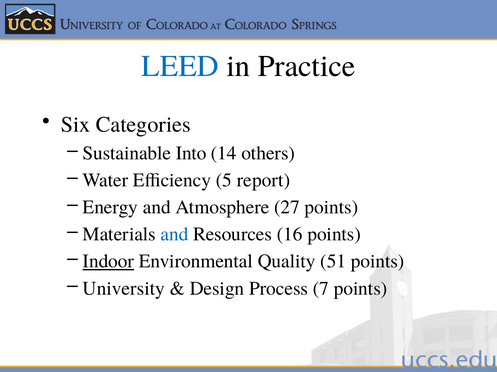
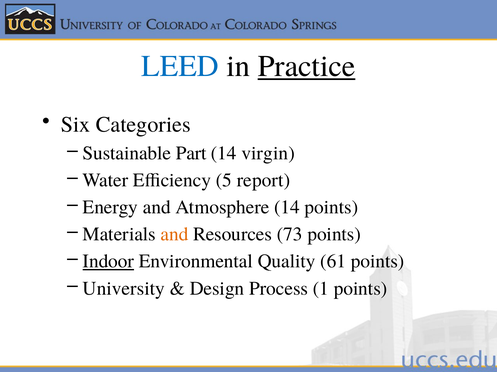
Practice underline: none -> present (307, 66)
Into: Into -> Part (191, 154)
others: others -> virgin (268, 154)
Atmosphere 27: 27 -> 14 (287, 208)
and colour: blue -> orange (175, 235)
16: 16 -> 73 (290, 235)
51: 51 -> 61 (333, 262)
7: 7 -> 1 (321, 289)
